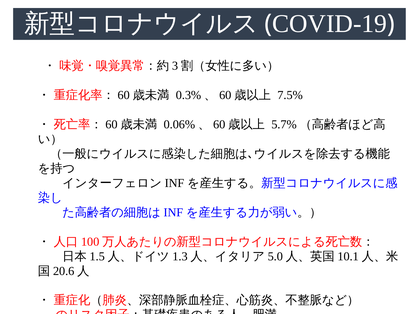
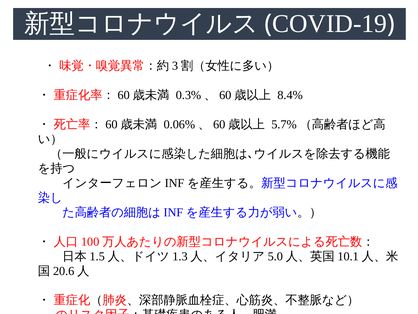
7.5%: 7.5% -> 8.4% (290, 95)
